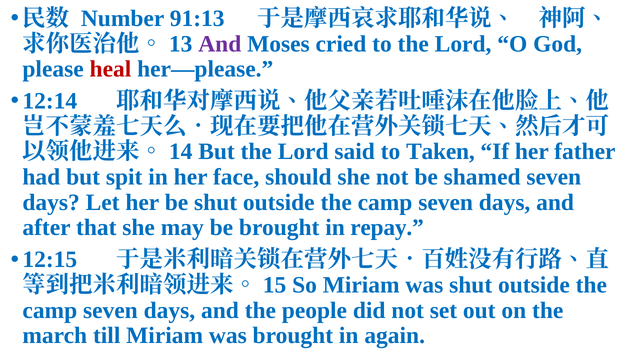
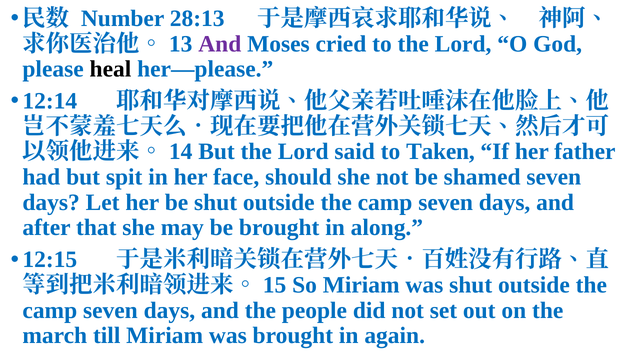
91:13: 91:13 -> 28:13 (197, 18)
heal colour: red -> black (110, 69)
repay: repay -> along (387, 228)
